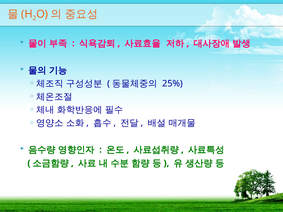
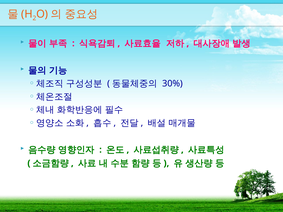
25%: 25% -> 30% (172, 84)
